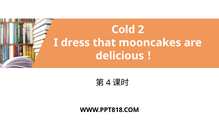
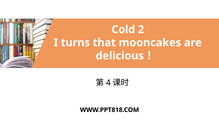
dress: dress -> turns (75, 43)
